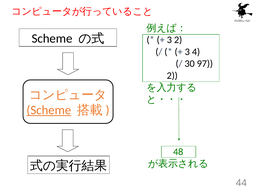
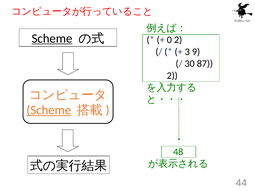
Scheme underline: none -> present (52, 38)
3: 3 -> 0 (169, 40)
4: 4 -> 9 (196, 52)
97: 97 -> 87 (205, 64)
